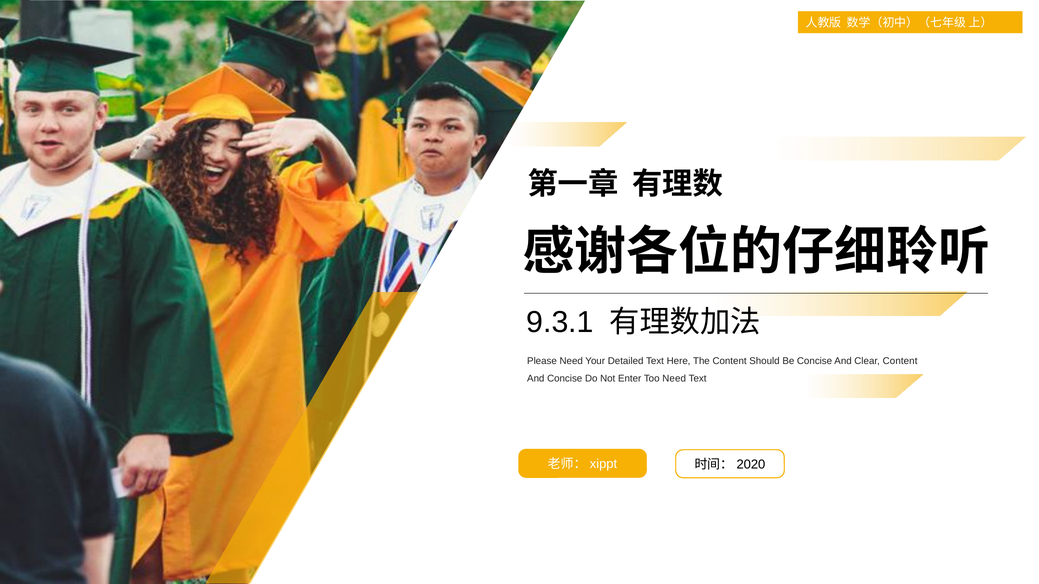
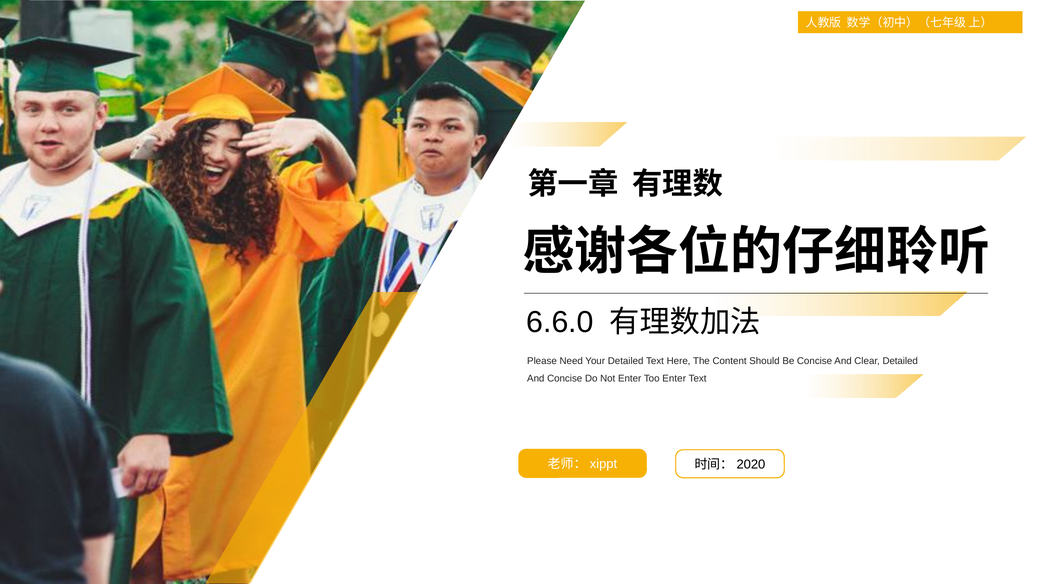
9.3.1: 9.3.1 -> 6.6.0 (560, 323)
Clear Content: Content -> Detailed (900, 361)
Too Need: Need -> Enter (674, 379)
